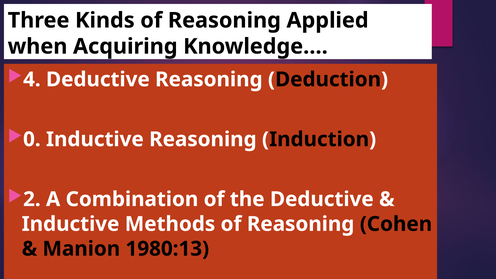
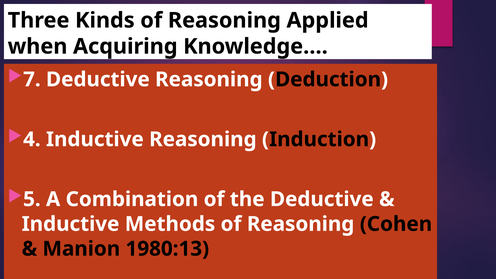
4: 4 -> 7 (32, 79)
0: 0 -> 4 (32, 139)
2: 2 -> 5 (32, 199)
